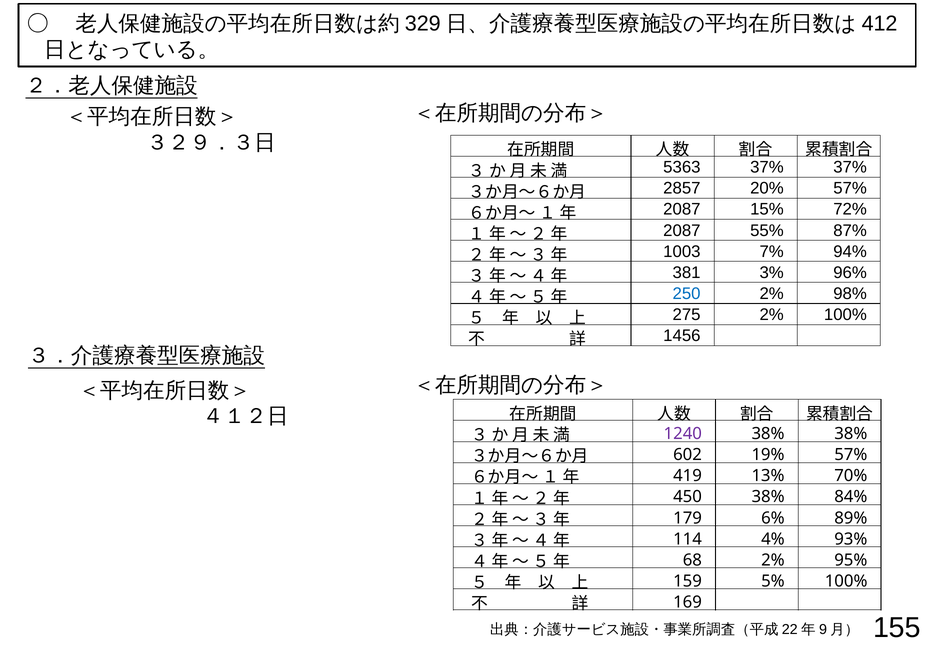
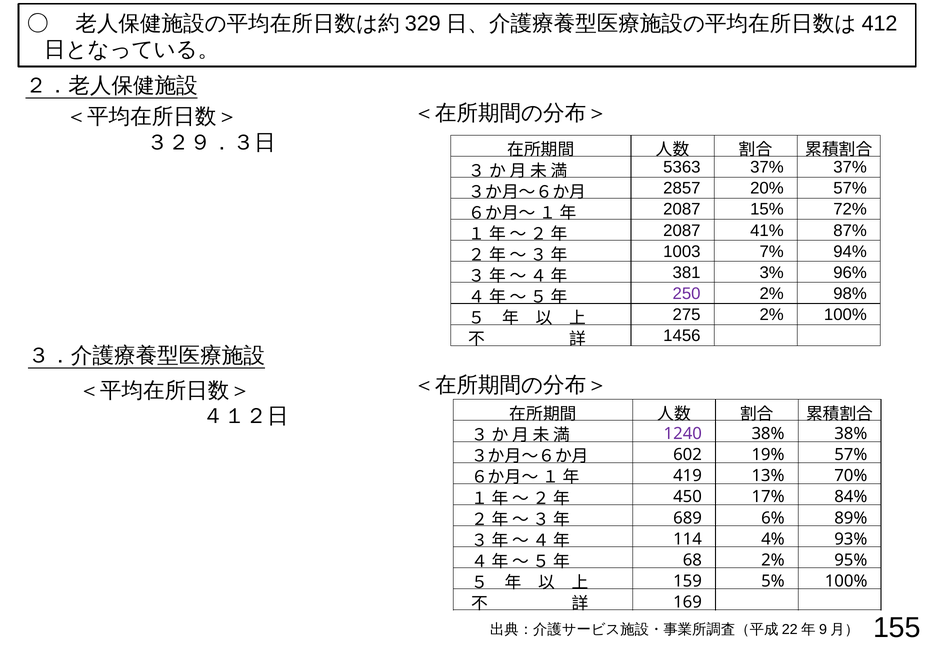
55%: 55% -> 41% (767, 230)
250 colour: blue -> purple (687, 294)
450 38%: 38% -> 17% (768, 497)
179: 179 -> 689 (688, 518)
